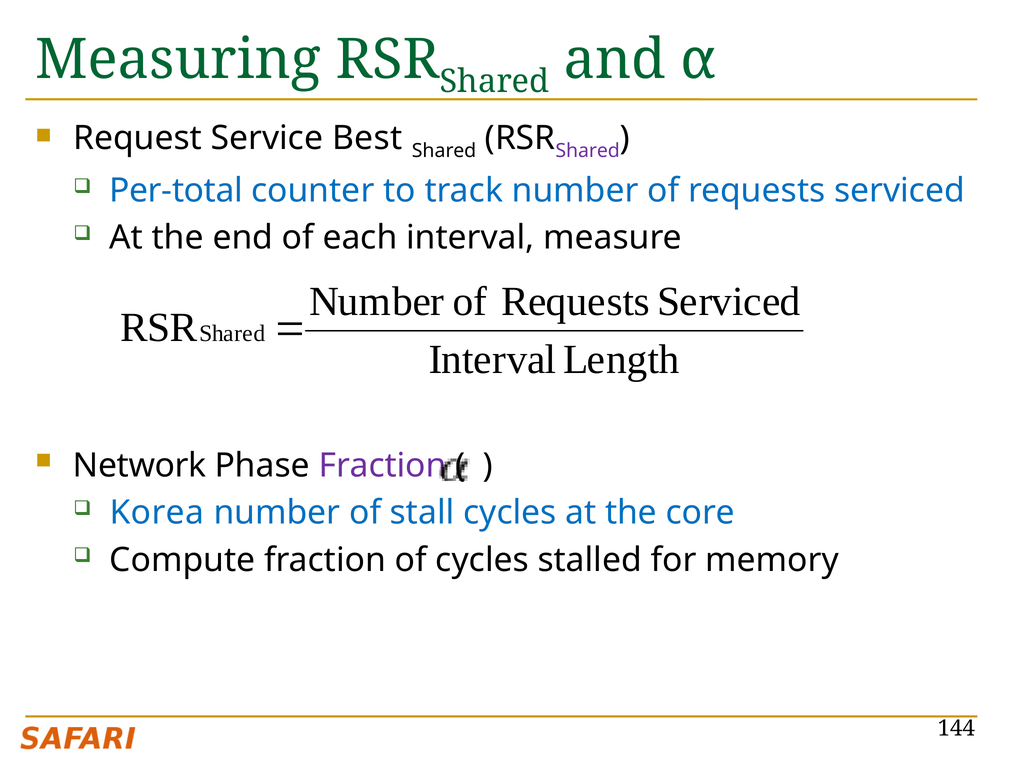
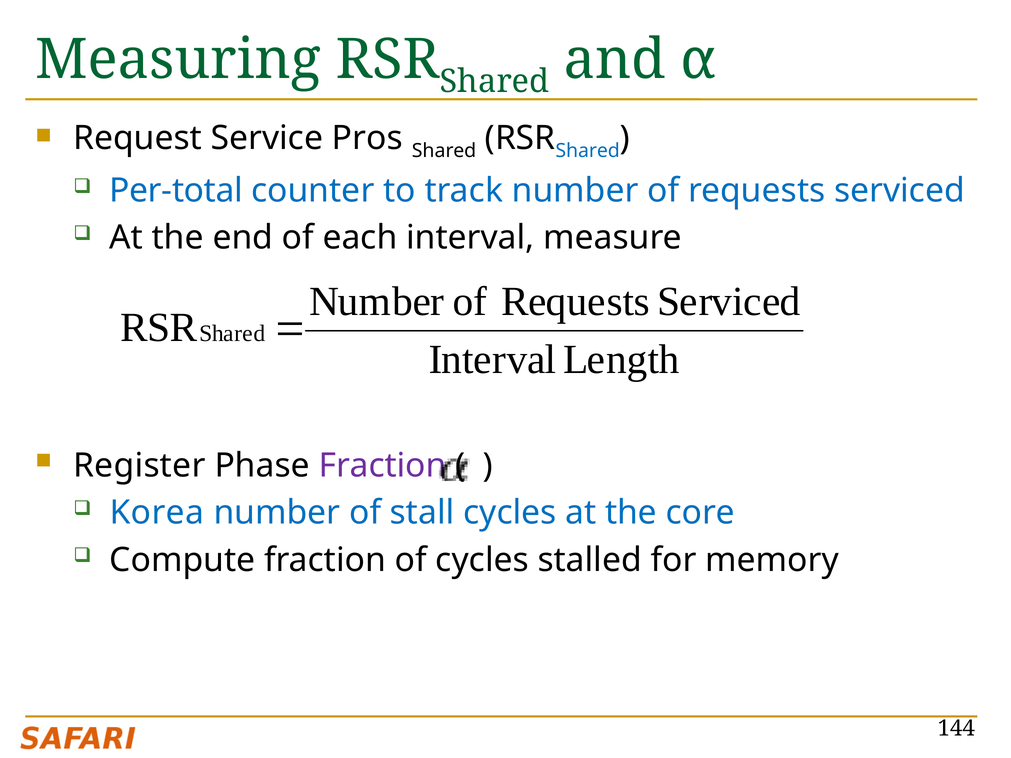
Best: Best -> Pros (367, 138)
Shared colour: purple -> blue (588, 151)
Network: Network -> Register (139, 466)
